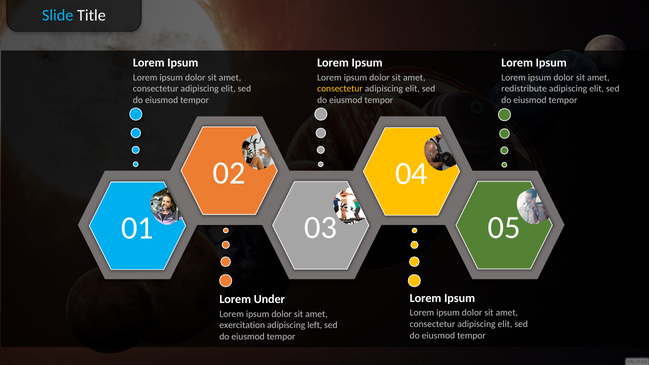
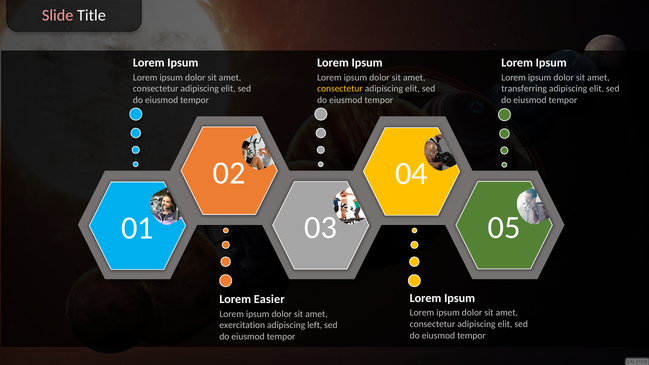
Slide colour: light blue -> pink (58, 15)
redistribute: redistribute -> transferring (524, 89)
Under: Under -> Easier (269, 299)
